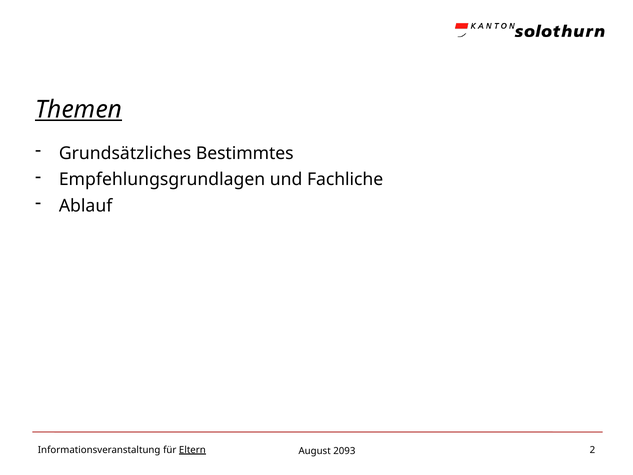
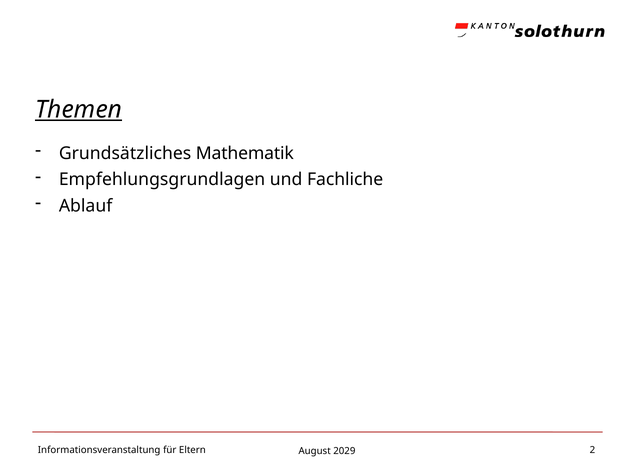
Bestimmtes: Bestimmtes -> Mathematik (245, 153)
Eltern underline: present -> none (192, 450)
2093: 2093 -> 2029 (344, 451)
